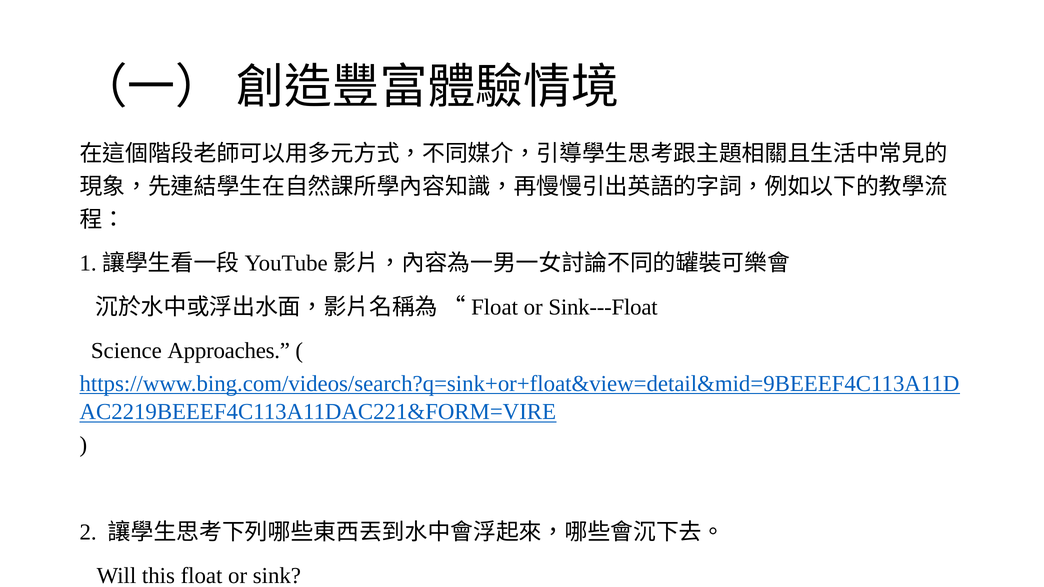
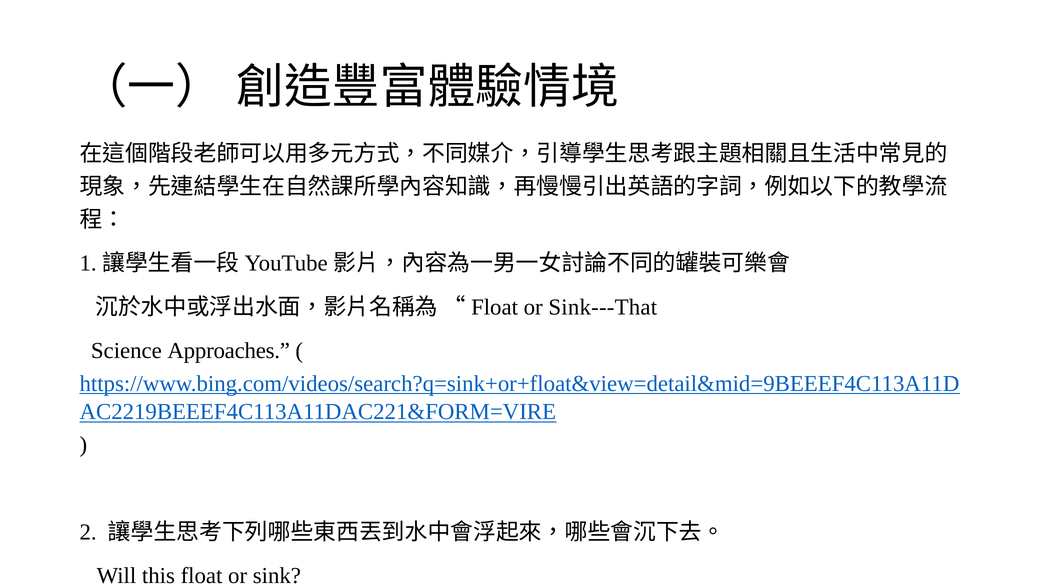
Sink---Float: Sink---Float -> Sink---That (603, 307)
